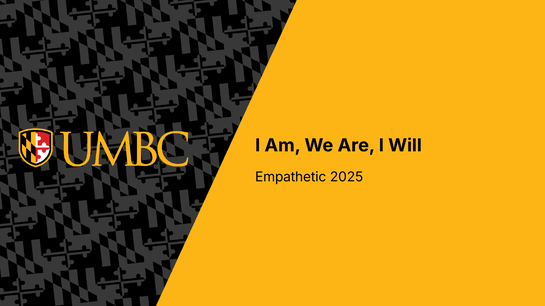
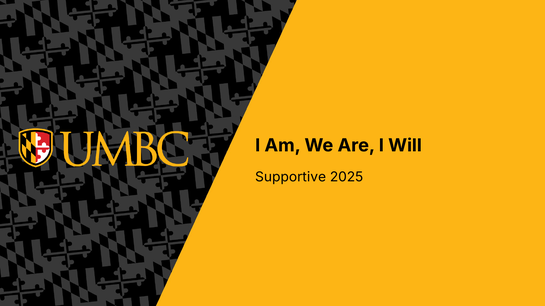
Empathetic: Empathetic -> Supportive (291, 177)
